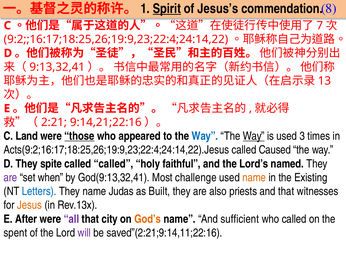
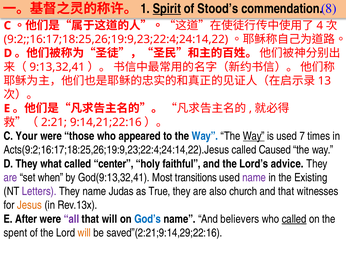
Jesus’s: Jesus’s -> Stood’s (218, 9)
7: 7 -> 4 (320, 26)
Land: Land -> Your (27, 136)
those underline: present -> none (79, 136)
3: 3 -> 7 (302, 136)
spite: spite -> what (51, 164)
called called: called -> center (114, 164)
named: named -> advice (287, 164)
challenge: challenge -> transitions (196, 178)
name colour: orange -> purple (254, 178)
Letters colour: blue -> purple (39, 192)
Built: Built -> True (160, 192)
priests: priests -> church (243, 192)
that city: city -> will (110, 219)
God’s colour: orange -> blue (148, 219)
sufficient: sufficient -> believers (240, 219)
called underline: none -> present (294, 219)
will colour: purple -> orange (84, 233)
saved”(2:21;9:14,11;22:16: saved”(2:21;9:14,11;22:16 -> saved”(2:21;9:14,29;22:16 (164, 233)
